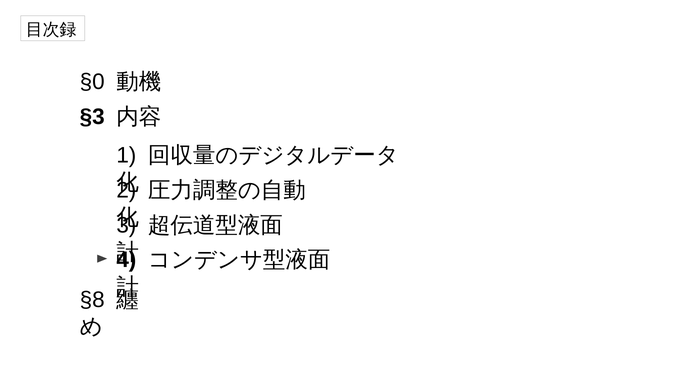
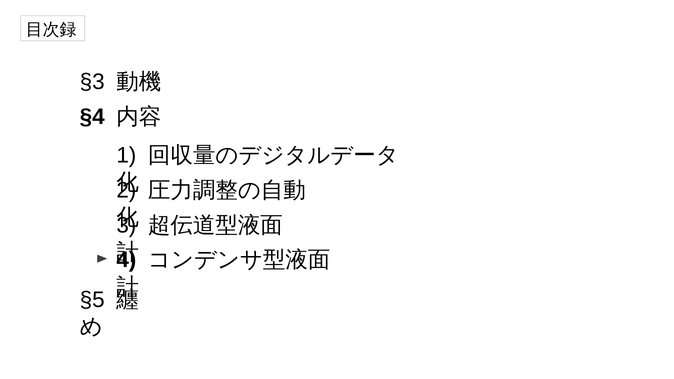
§0: §0 -> §3 (92, 82)
§3: §3 -> §4 (92, 117)
§8: §8 -> §5 (92, 300)
